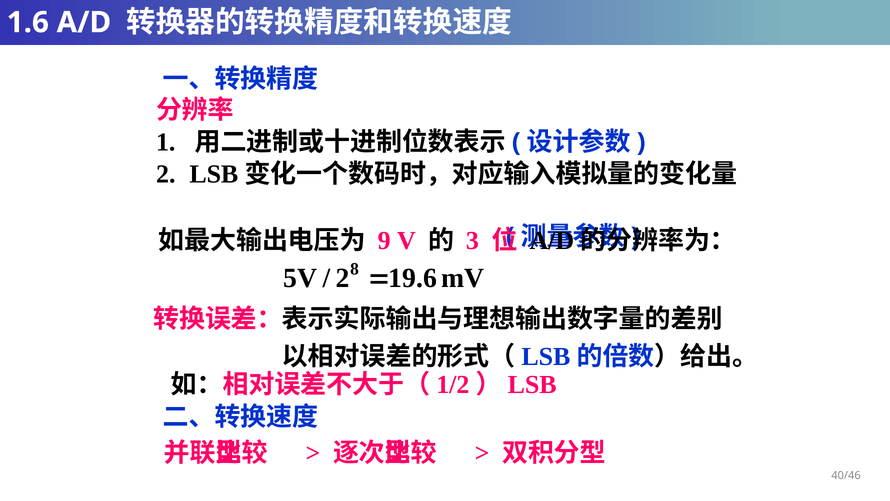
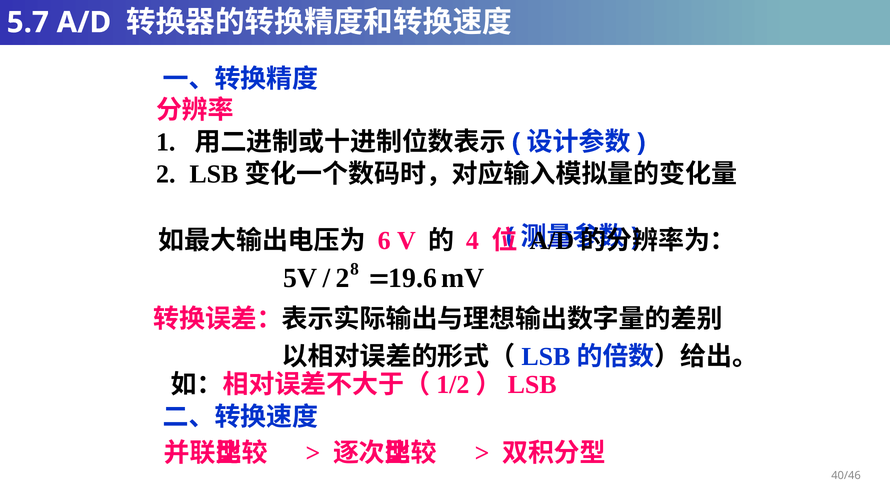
1.6: 1.6 -> 5.7 (28, 22)
9: 9 -> 6 (384, 240)
3: 3 -> 4 (472, 240)
